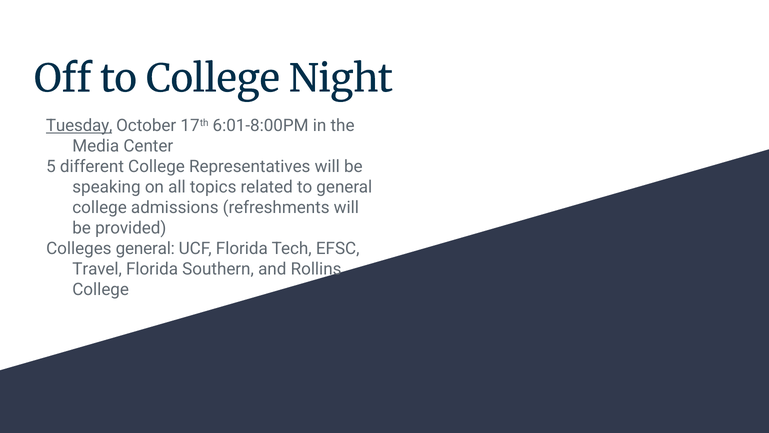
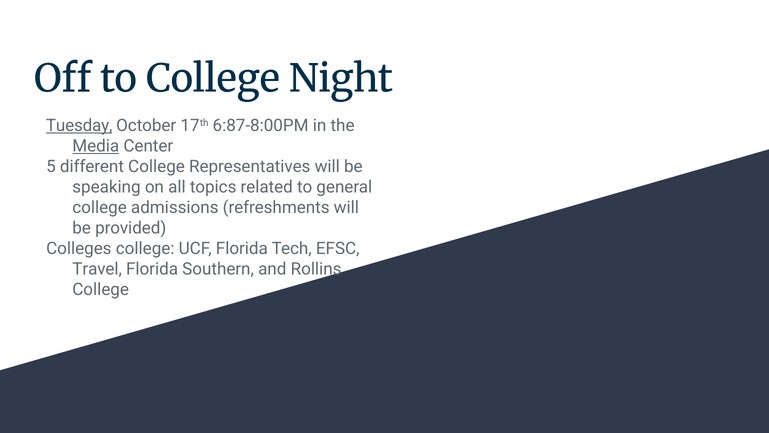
6:01-8:00PM: 6:01-8:00PM -> 6:87-8:00PM (261, 126)
Media underline: none -> present (96, 146)
Colleges general: general -> college (145, 248)
